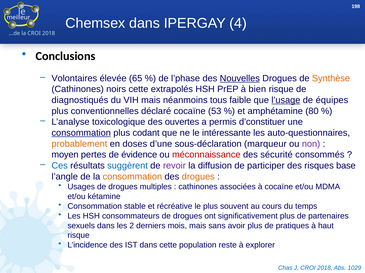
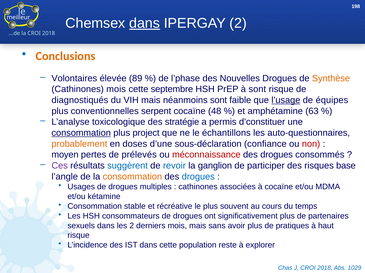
dans underline: none -> present (145, 23)
IPERGAY 4: 4 -> 2 (238, 23)
Conclusions colour: black -> orange (65, 56)
65: 65 -> 89 (136, 79)
Nouvelles underline: present -> none (240, 79)
Cathinones noirs: noirs -> mois (116, 89)
extrapolés: extrapolés -> septembre (172, 89)
à bien: bien -> sont (257, 89)
néanmoins tous: tous -> sont (219, 100)
déclaré: déclaré -> serpent (156, 111)
53: 53 -> 48 (215, 111)
80: 80 -> 63 (312, 111)
ouvertes: ouvertes -> stratégie (182, 122)
codant: codant -> project (146, 133)
intéressante: intéressante -> échantillons (226, 133)
marqueur: marqueur -> confiance (265, 144)
non colour: purple -> red (311, 144)
évidence: évidence -> prélevés (139, 155)
sécurité: sécurité -> drogues (277, 155)
Ces colour: blue -> purple (60, 166)
revoir colour: purple -> blue (174, 166)
diffusion: diffusion -> ganglion (215, 166)
drogues colour: orange -> blue (198, 177)
